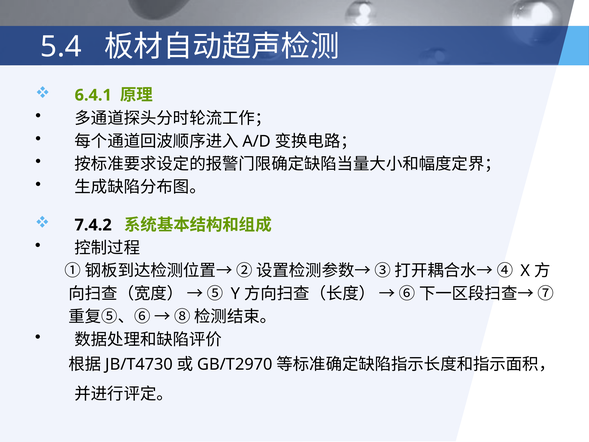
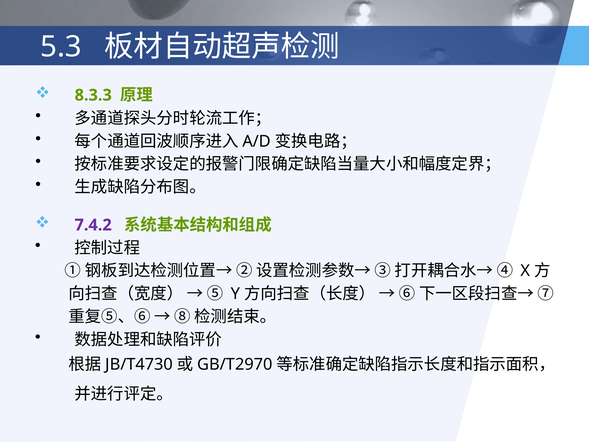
5.4: 5.4 -> 5.3 (61, 47)
6.4.1: 6.4.1 -> 8.3.3 (93, 95)
7.4.2 colour: black -> purple (93, 225)
